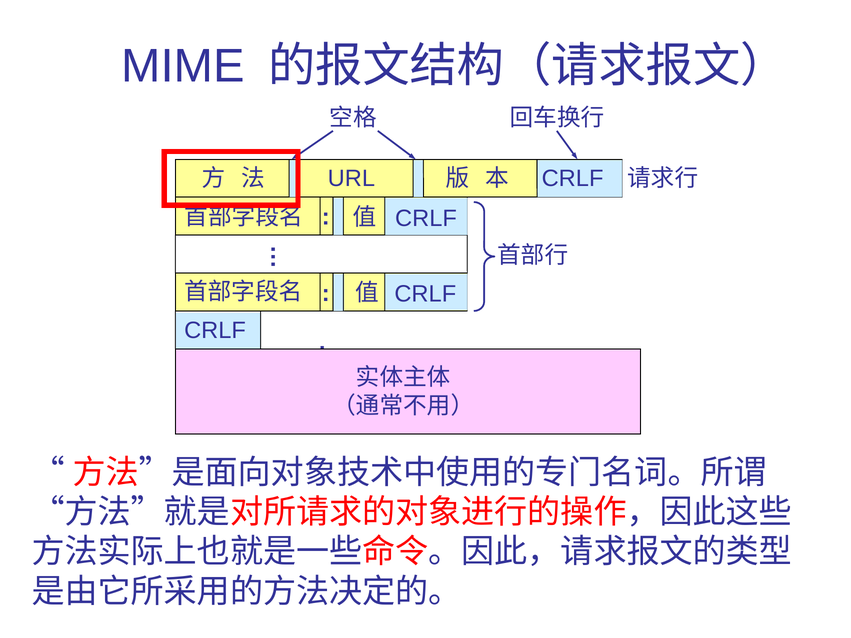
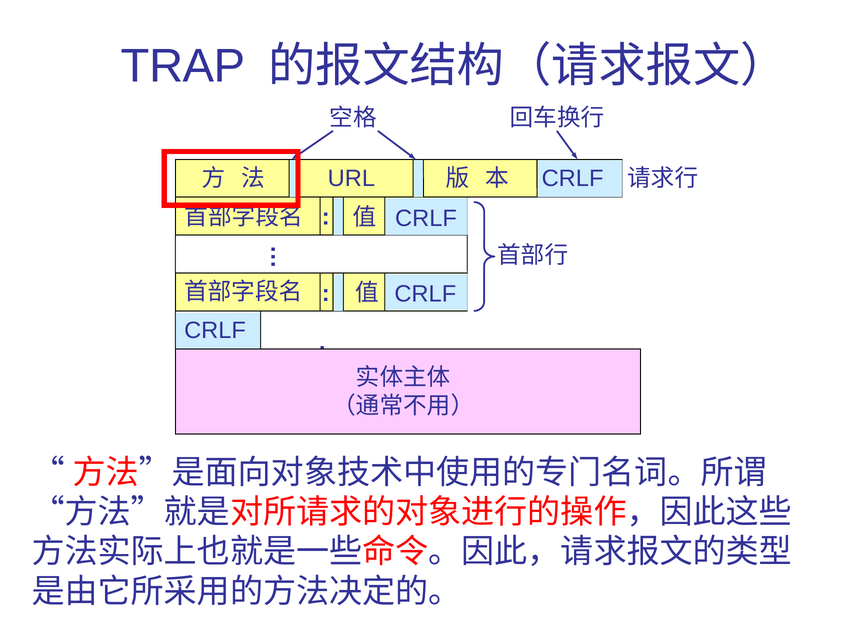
MIME: MIME -> TRAP (183, 66)
